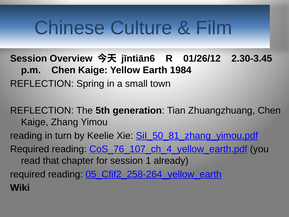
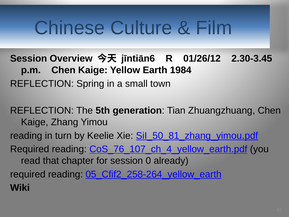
1: 1 -> 0 (148, 161)
